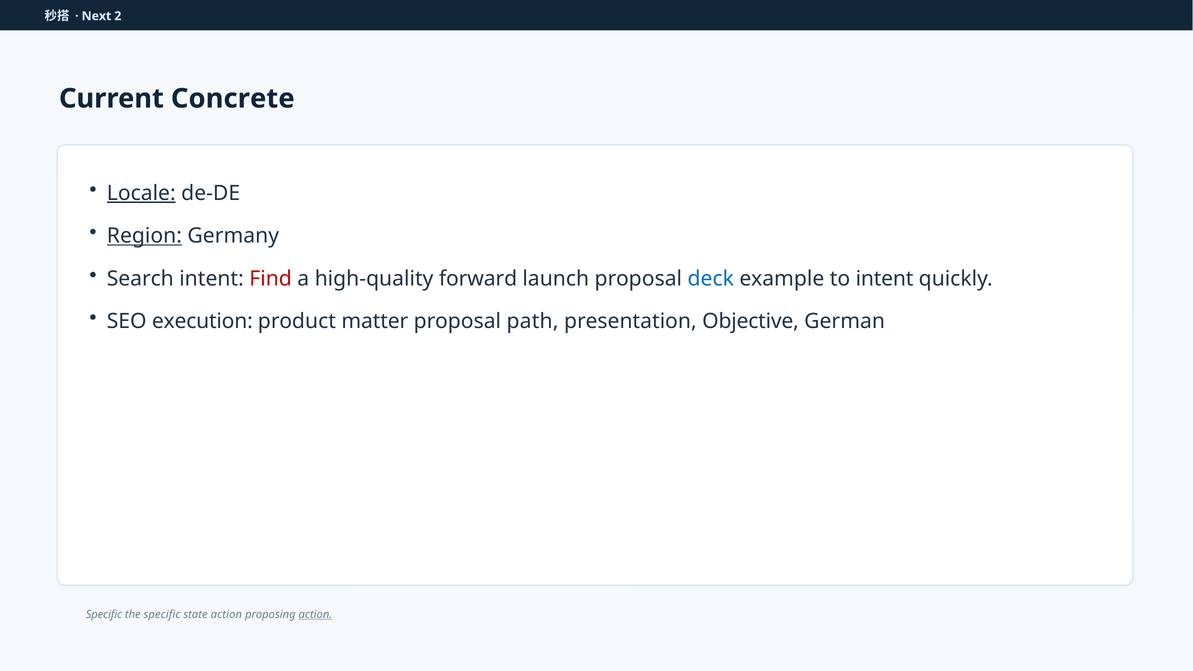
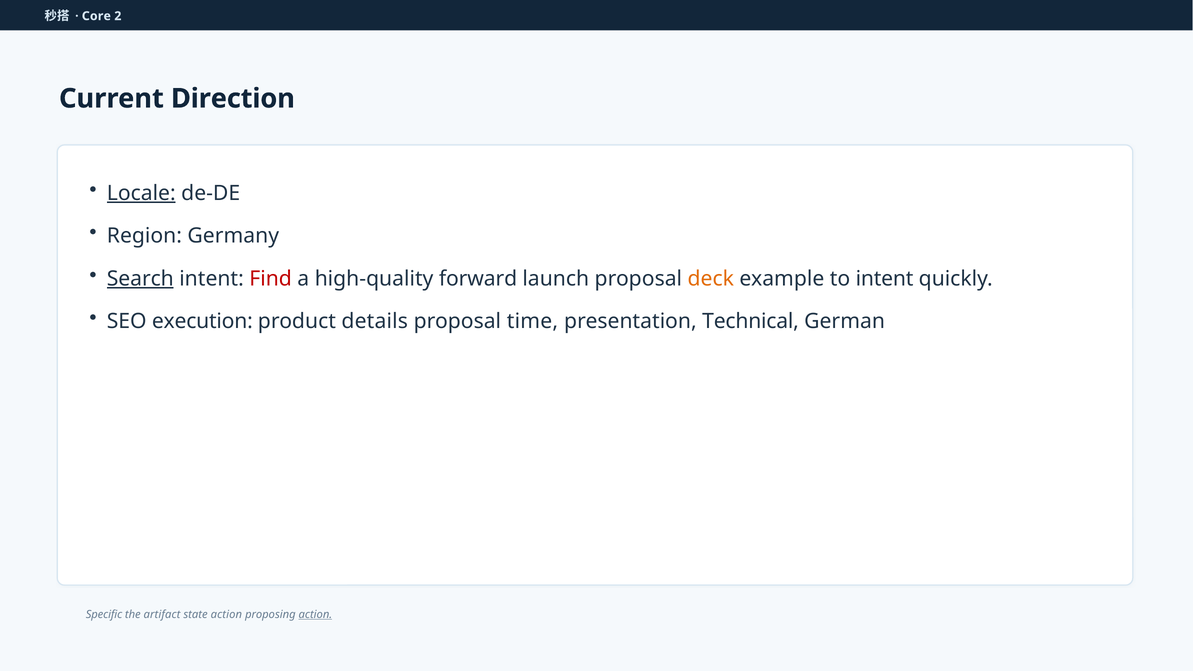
Next: Next -> Core (96, 16)
Concrete: Concrete -> Direction (233, 99)
Region underline: present -> none (144, 236)
Search underline: none -> present (140, 279)
deck colour: blue -> orange (711, 279)
matter: matter -> details (375, 321)
path: path -> time (532, 321)
Objective: Objective -> Technical (751, 321)
the specific: specific -> artifact (162, 615)
